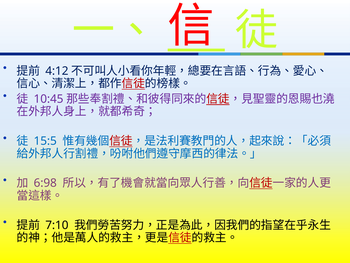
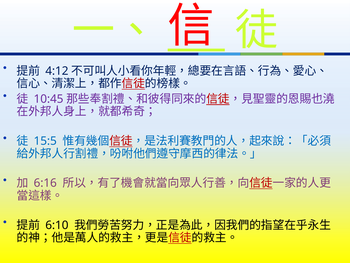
6:98: 6:98 -> 6:16 (45, 183)
7:10: 7:10 -> 6:10 (57, 225)
